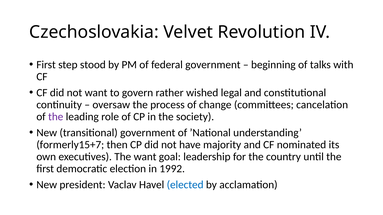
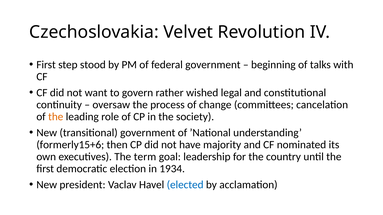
the colour: purple -> orange (56, 117)
formerly15+7: formerly15+7 -> formerly15+6 (70, 145)
The want: want -> term (145, 157)
1992: 1992 -> 1934 (172, 169)
